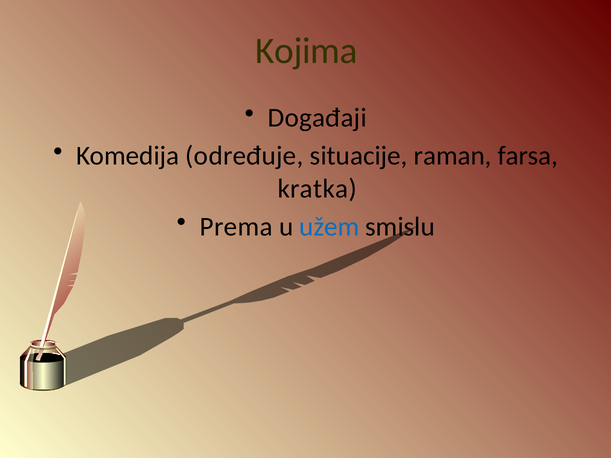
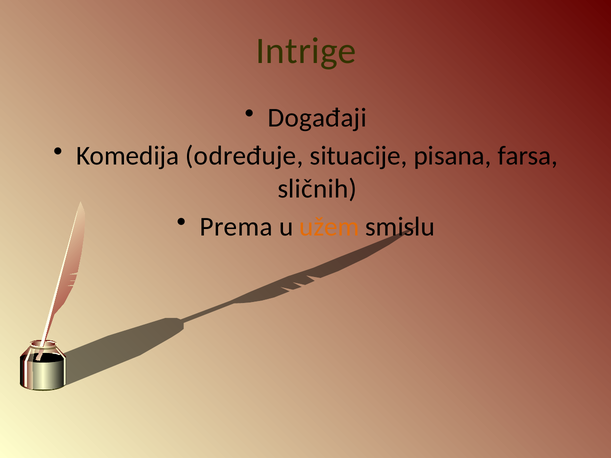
Kojima: Kojima -> Intrige (306, 51)
raman: raman -> pisana (453, 156)
kratka: kratka -> sličnih (317, 189)
užem colour: blue -> orange (329, 227)
